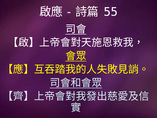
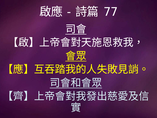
55: 55 -> 77 (111, 12)
